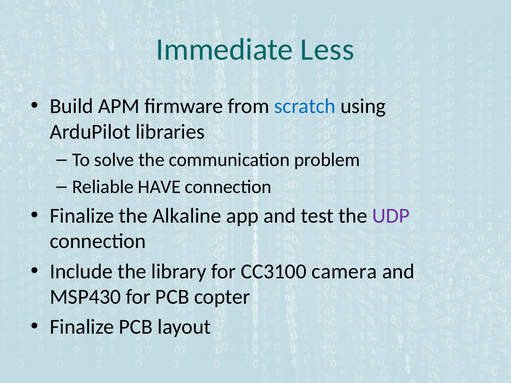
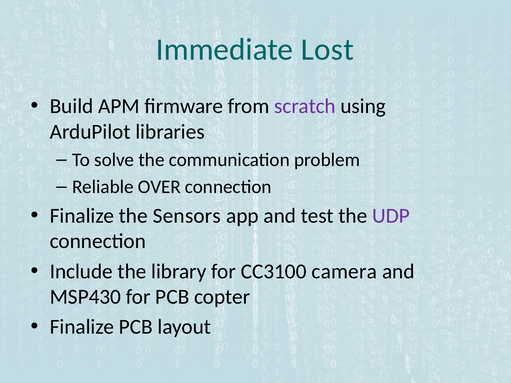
Less: Less -> Lost (327, 49)
scratch colour: blue -> purple (305, 106)
HAVE: HAVE -> OVER (159, 187)
Alkaline: Alkaline -> Sensors (187, 216)
